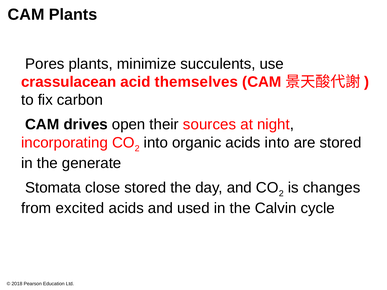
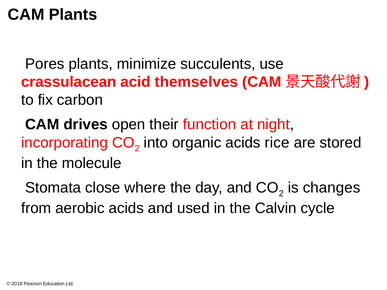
sources: sources -> function (210, 125)
acids into: into -> rice (277, 143)
generate: generate -> molecule (92, 163)
close stored: stored -> where (145, 188)
excited: excited -> aerobic (80, 208)
